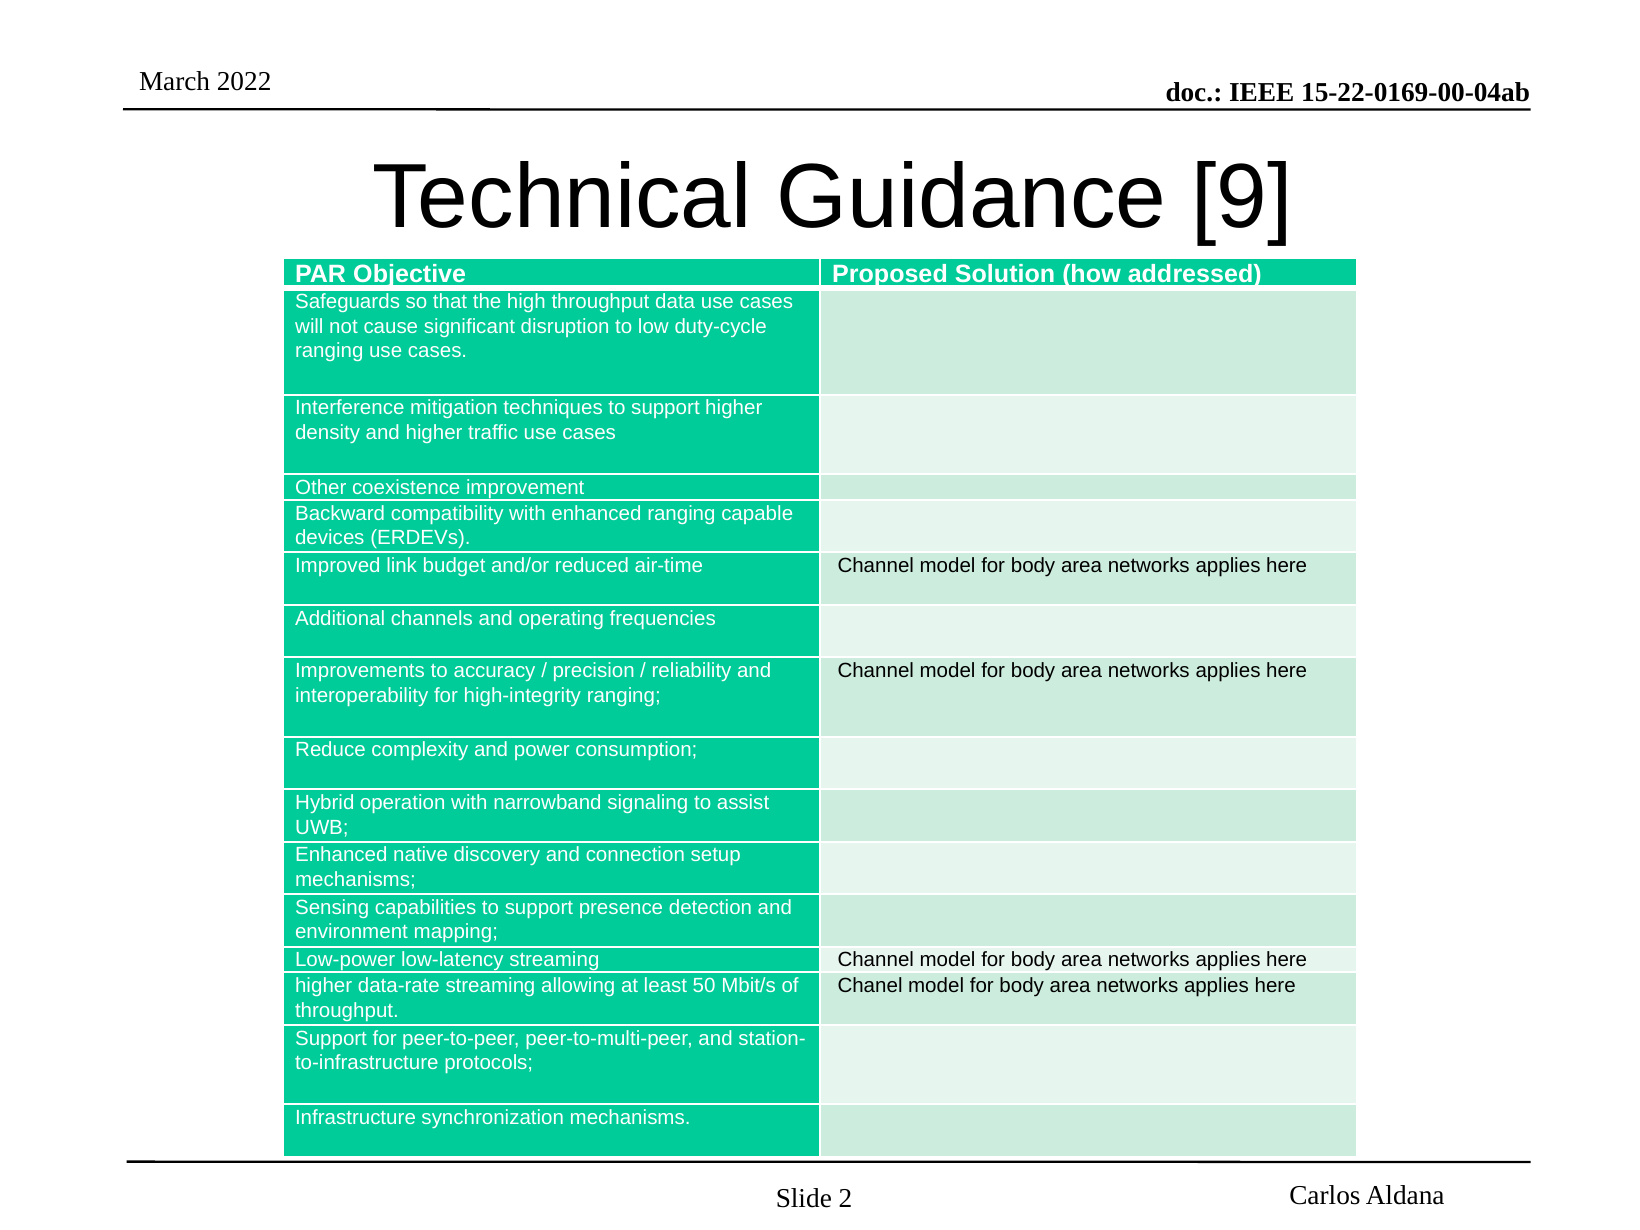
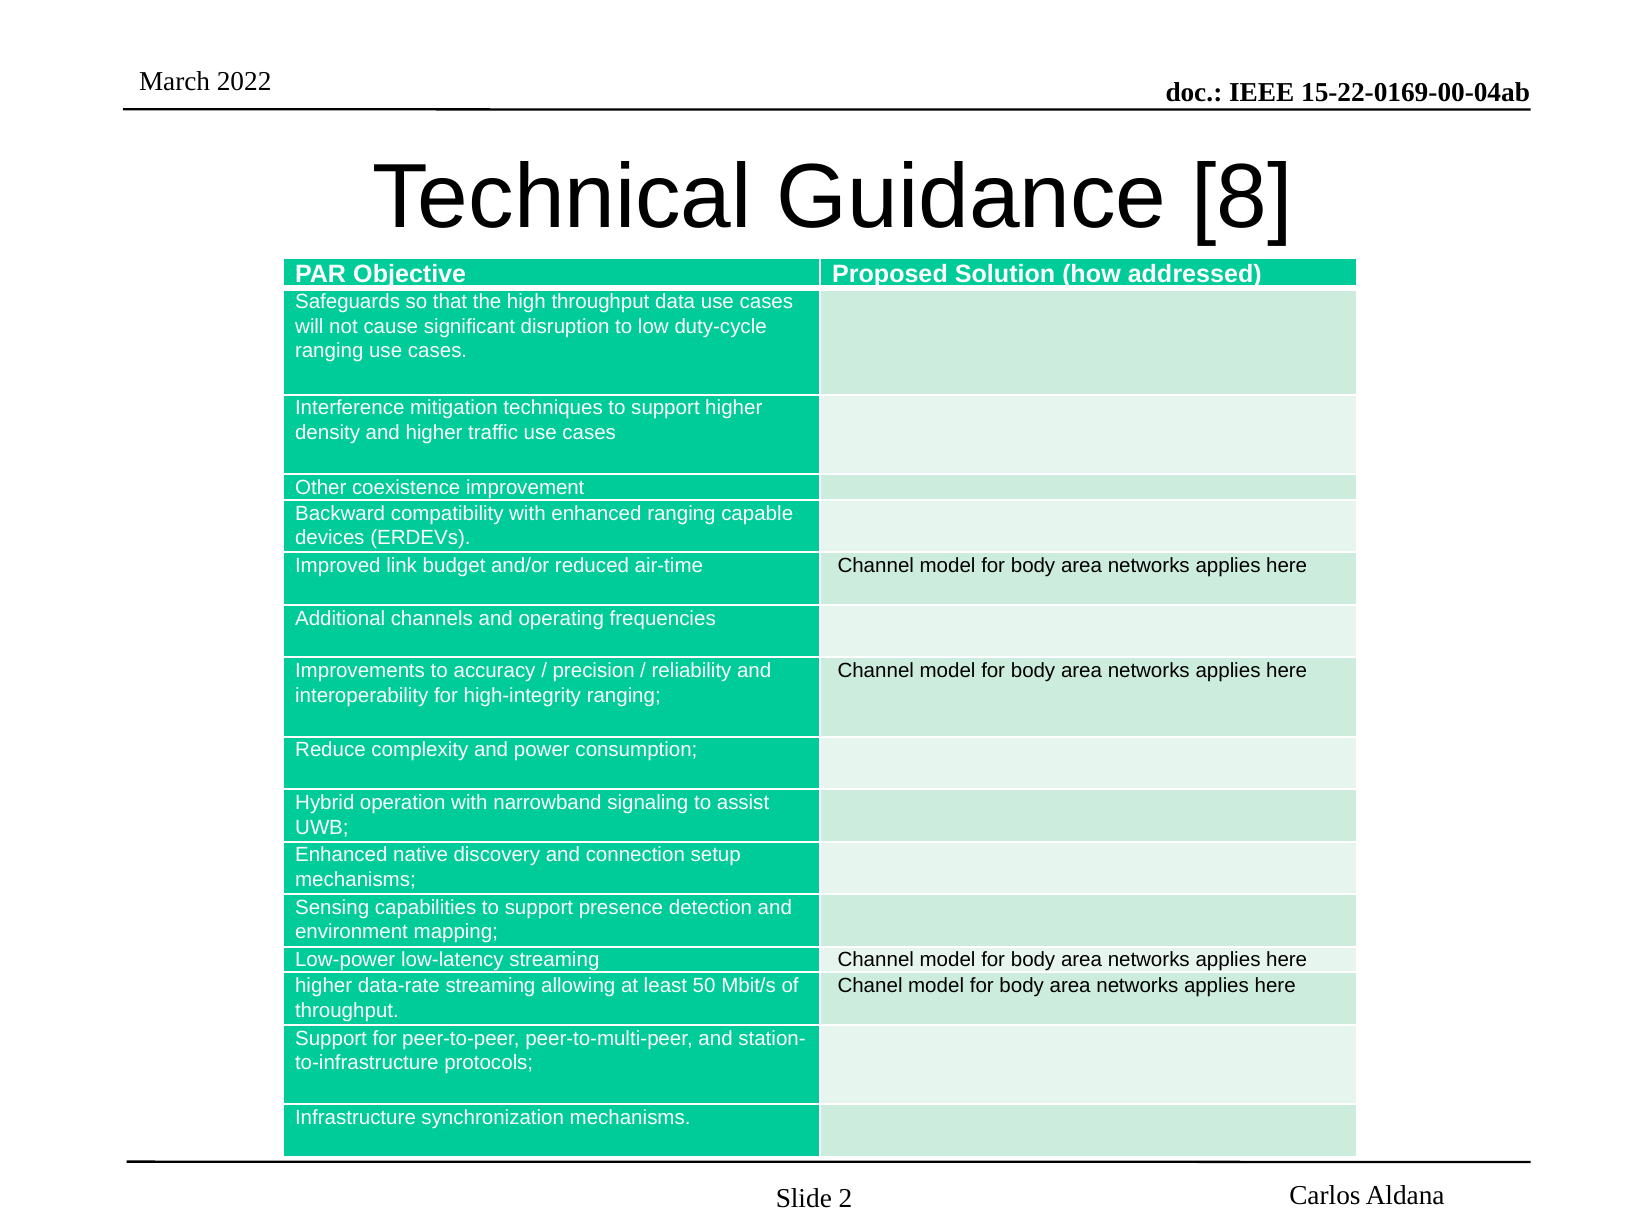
9: 9 -> 8 (1242, 197)
